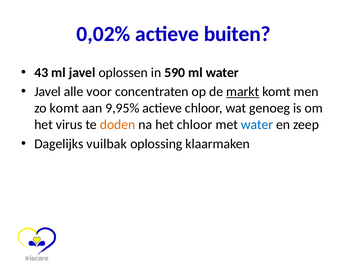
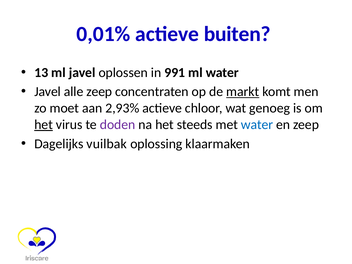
0,02%: 0,02% -> 0,01% (103, 34)
43: 43 -> 13 (41, 73)
590: 590 -> 991 (175, 73)
alle voor: voor -> zeep (99, 92)
zo komt: komt -> moet (64, 108)
9,95%: 9,95% -> 2,93% (122, 108)
het underline: none -> present (44, 125)
doden colour: orange -> purple (118, 125)
het chloor: chloor -> steeds (195, 125)
